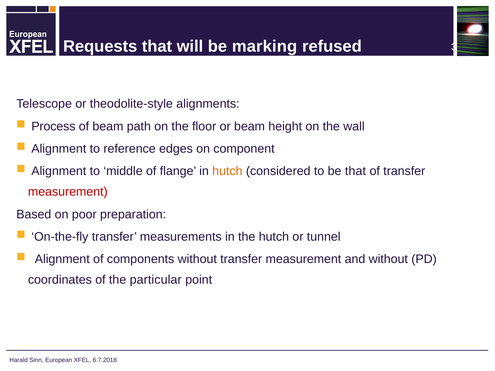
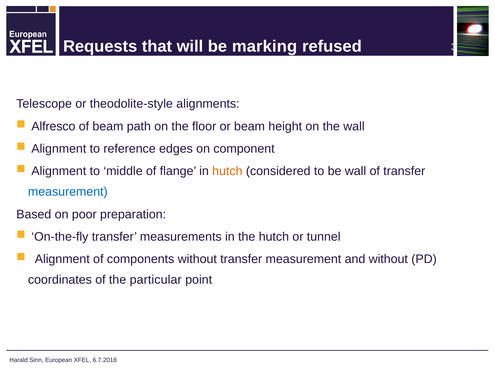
Process: Process -> Alfresco (53, 126)
be that: that -> wall (356, 171)
measurement colour: red -> blue (68, 192)
